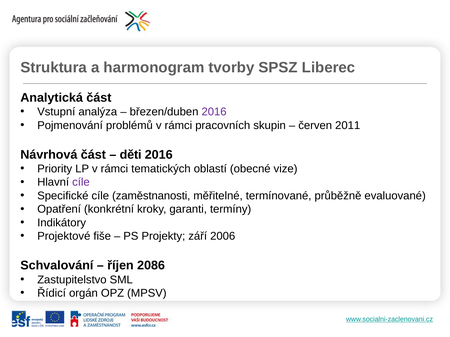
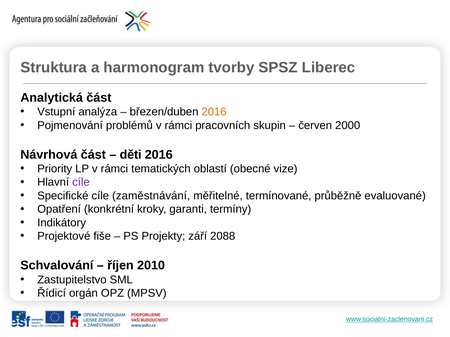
2016 colour: purple -> orange (214, 112)
2011: 2011 -> 2000 (348, 126)
zaměstnanosti: zaměstnanosti -> zaměstnávání (151, 196)
2006: 2006 -> 2088 (223, 237)
2086: 2086 -> 2010 (151, 266)
